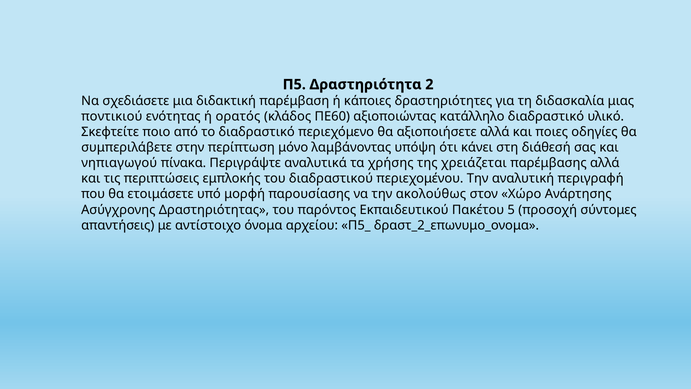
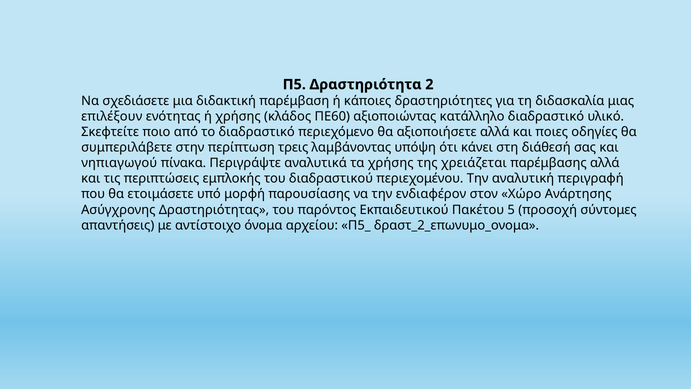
ποντικιού: ποντικιού -> επιλέξουν (112, 116)
ή ορατός: ορατός -> χρήσης (238, 116)
μόνο: μόνο -> τρεις (293, 147)
ακολούθως: ακολούθως -> ενδιαφέρον (431, 194)
